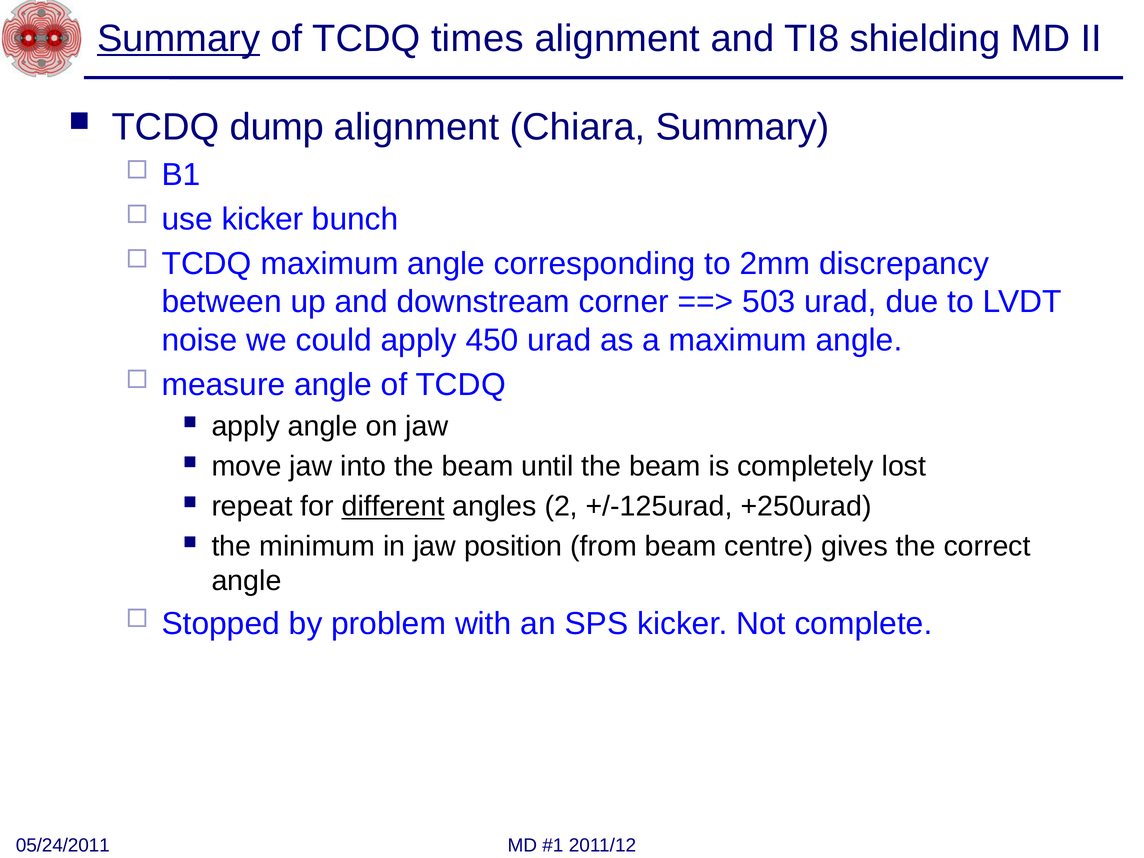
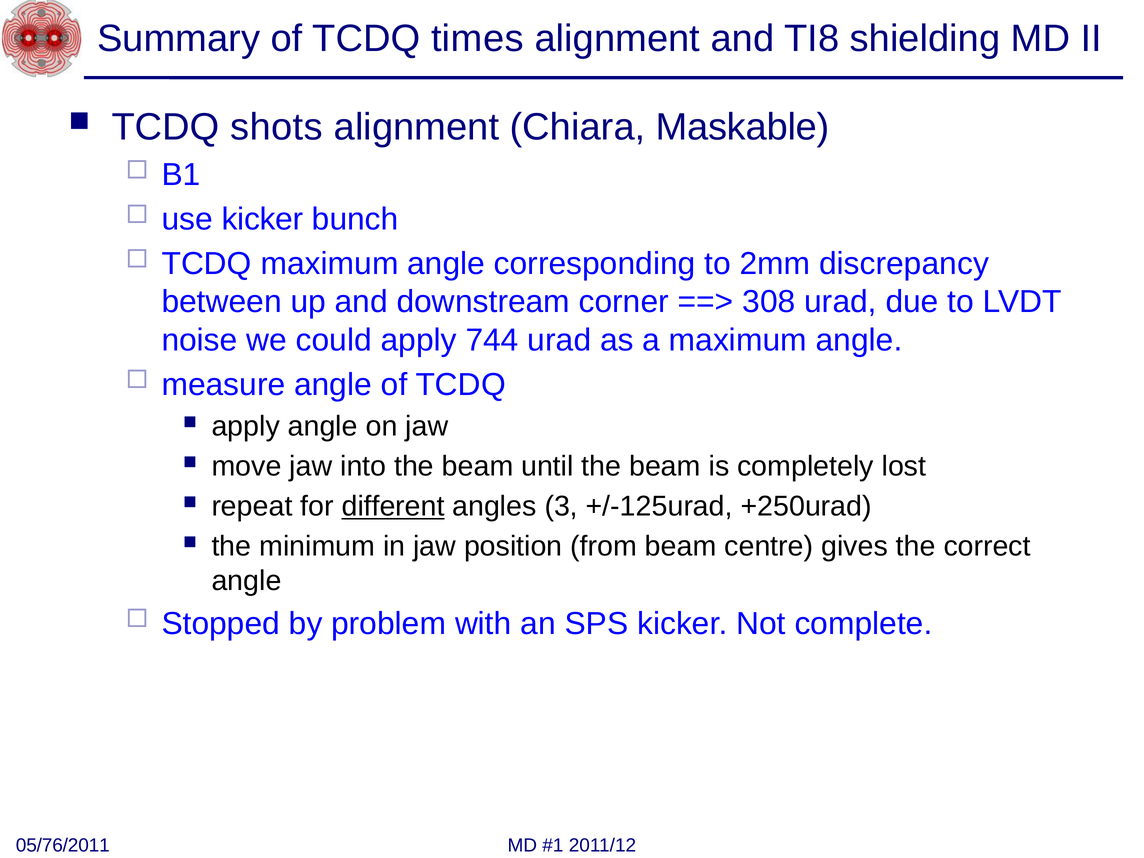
Summary underline: present -> none (179, 39)
dump: dump -> shots (277, 127)
Chiara Summary: Summary -> Maskable (743, 127)
503: 503 -> 308 (769, 302)
450: 450 -> 744 (492, 340)
2: 2 -> 3 (561, 506)
05/24/2011: 05/24/2011 -> 05/76/2011 (63, 845)
